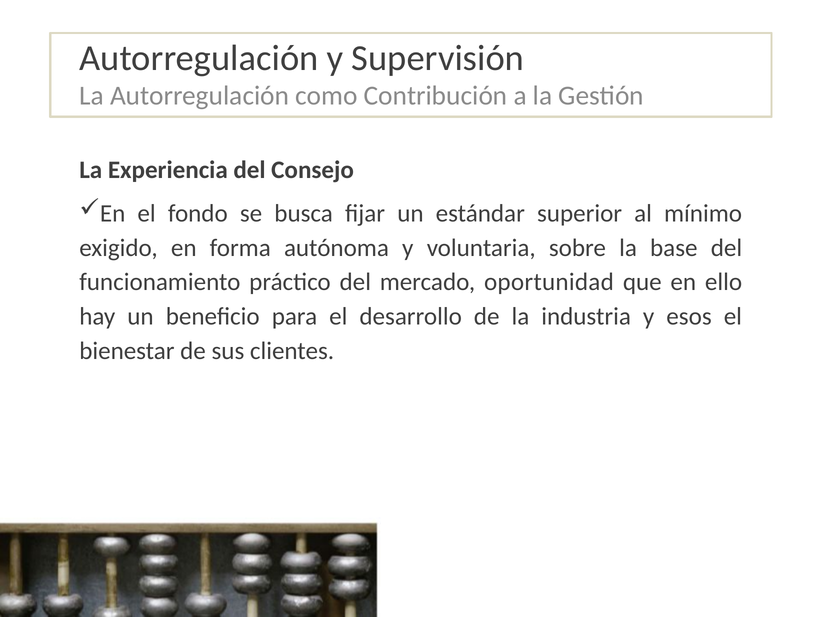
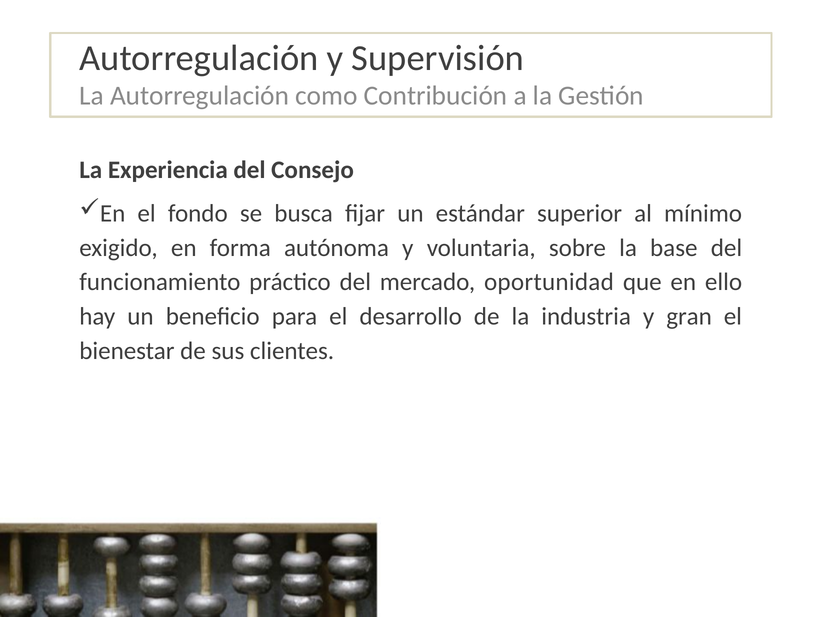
esos: esos -> gran (689, 316)
